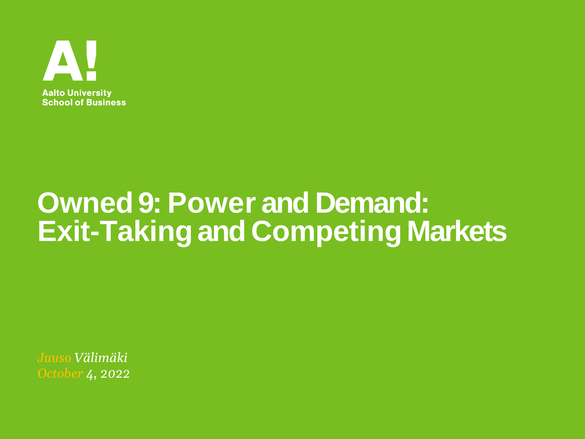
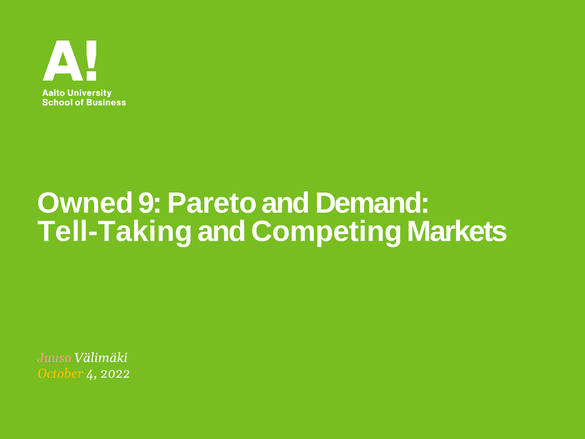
Power: Power -> Pareto (212, 203)
Exit-Taking: Exit-Taking -> Tell-Taking (115, 231)
Juuso colour: yellow -> pink (54, 358)
